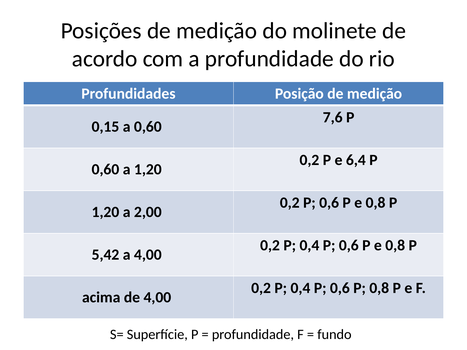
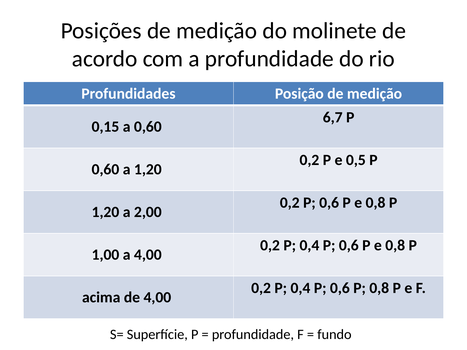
7,6: 7,6 -> 6,7 (333, 117)
6,4: 6,4 -> 0,5 (356, 160)
5,42: 5,42 -> 1,00 (105, 255)
